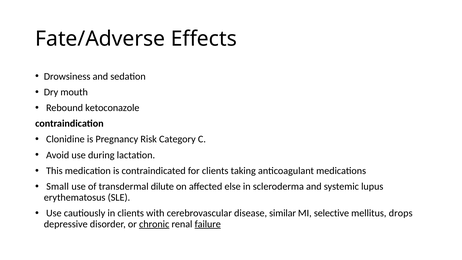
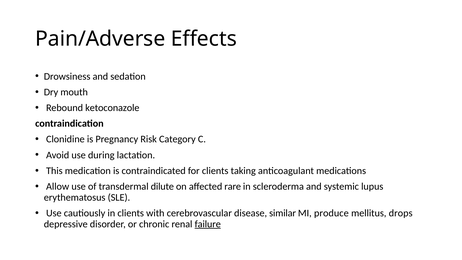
Fate/Adverse: Fate/Adverse -> Pain/Adverse (100, 39)
Small: Small -> Allow (58, 186)
else: else -> rare (233, 186)
selective: selective -> produce (331, 213)
chronic underline: present -> none (154, 224)
